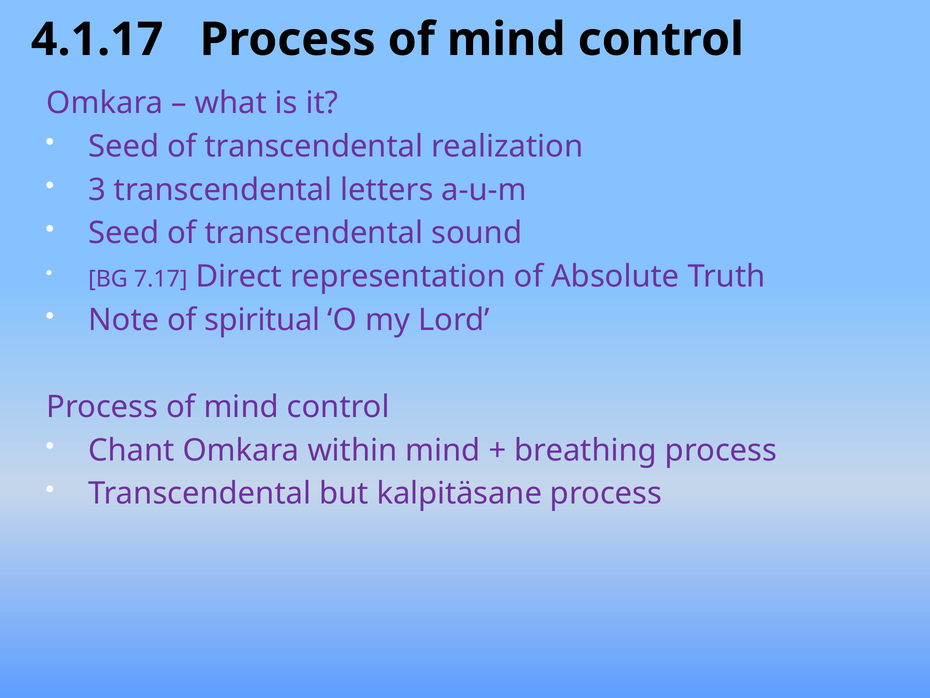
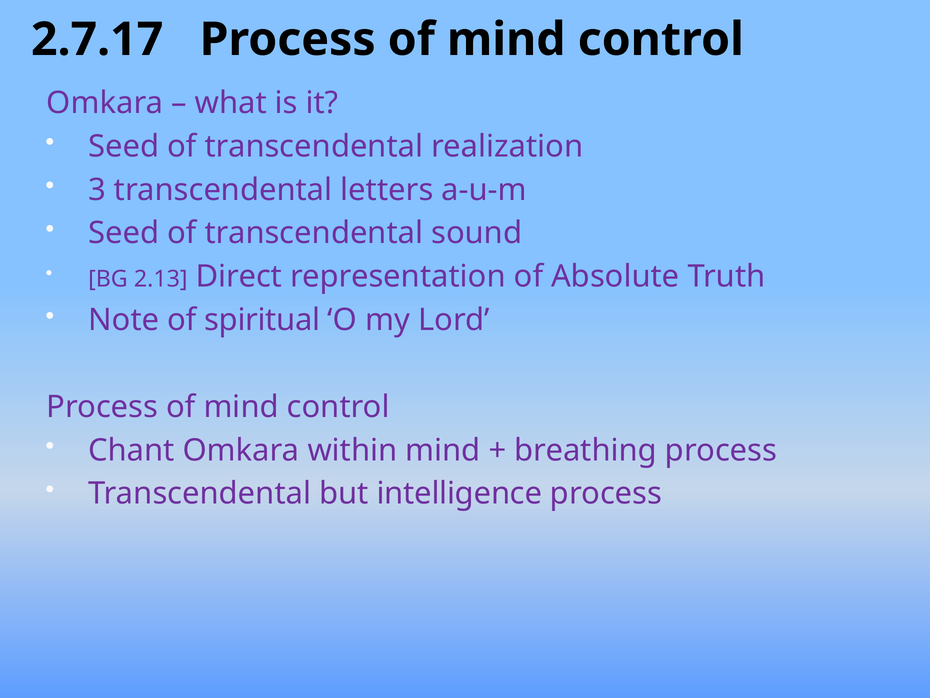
4.1.17: 4.1.17 -> 2.7.17 (97, 40)
7.17: 7.17 -> 2.13 (161, 279)
kalpitäsane: kalpitäsane -> intelligence (459, 493)
